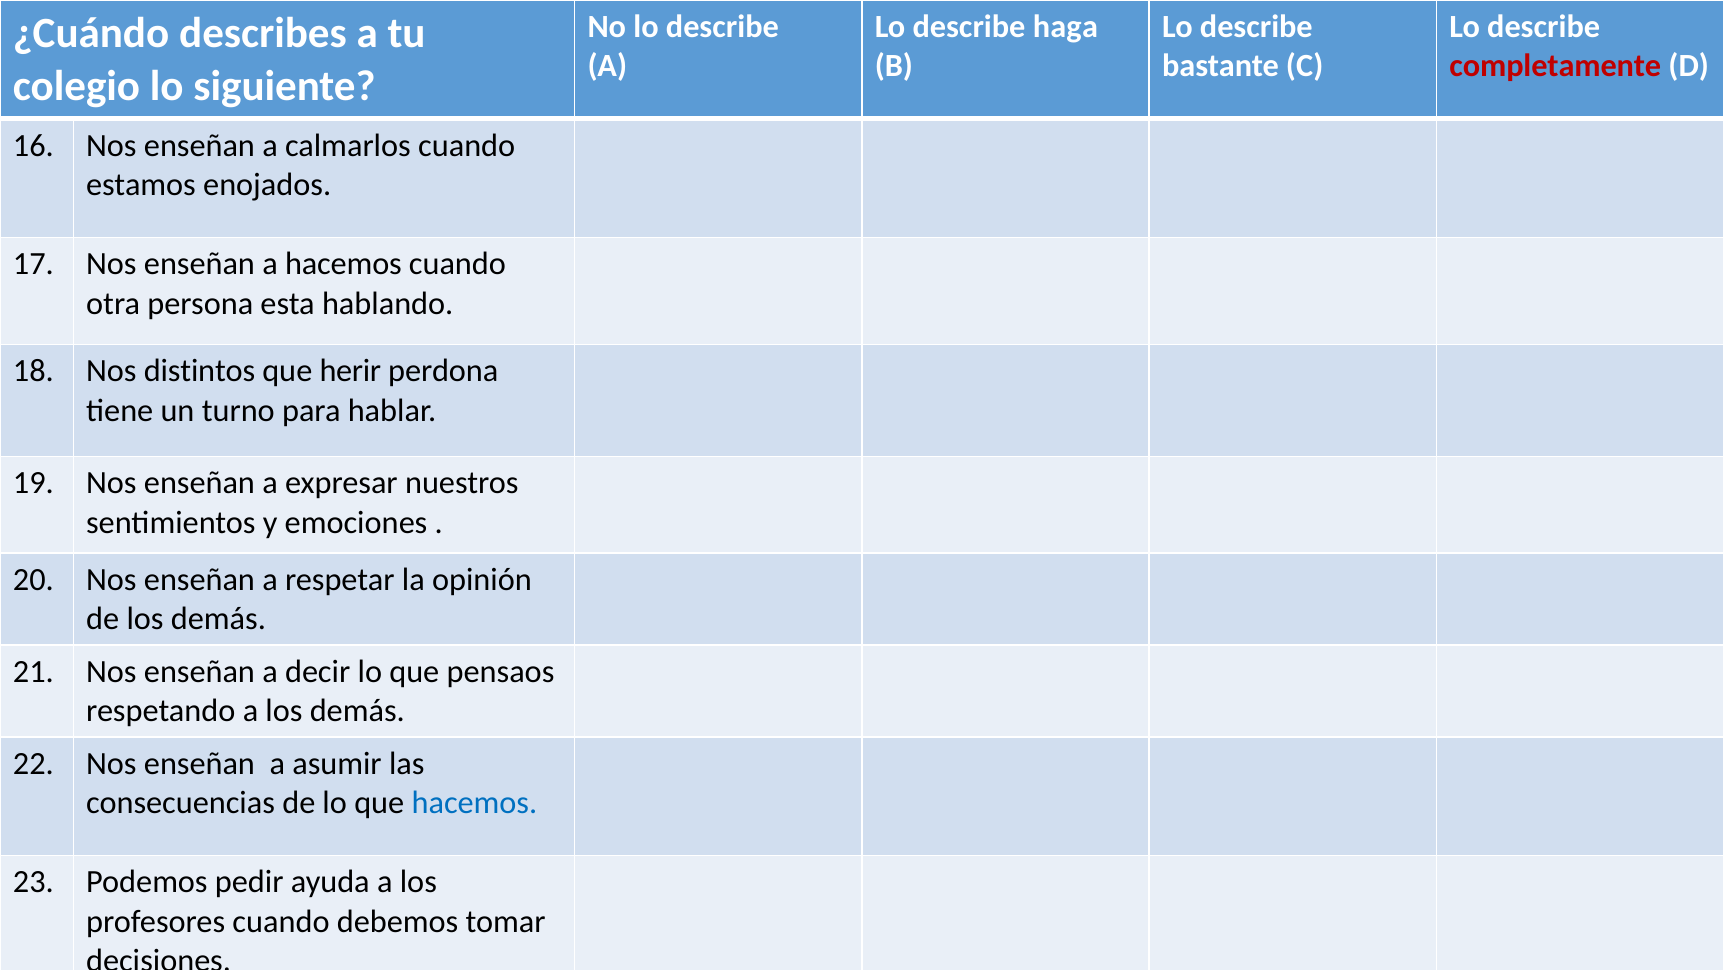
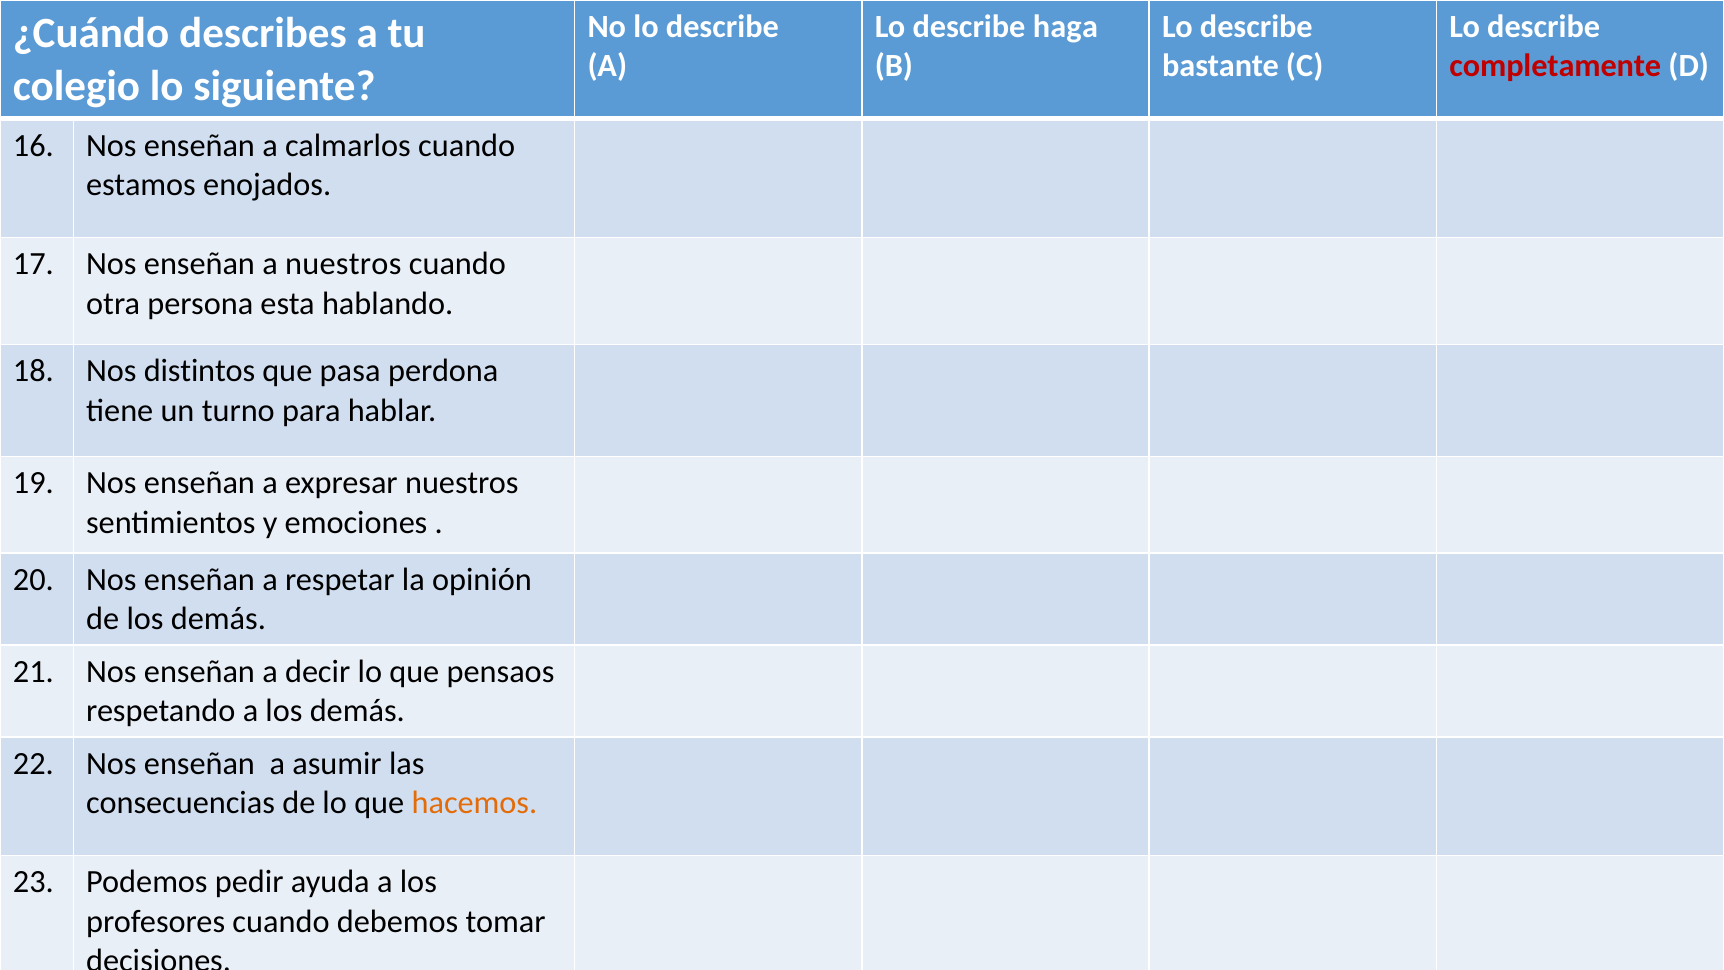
a hacemos: hacemos -> nuestros (343, 264)
herir: herir -> pasa (350, 371)
hacemos colour: blue -> orange (474, 803)
